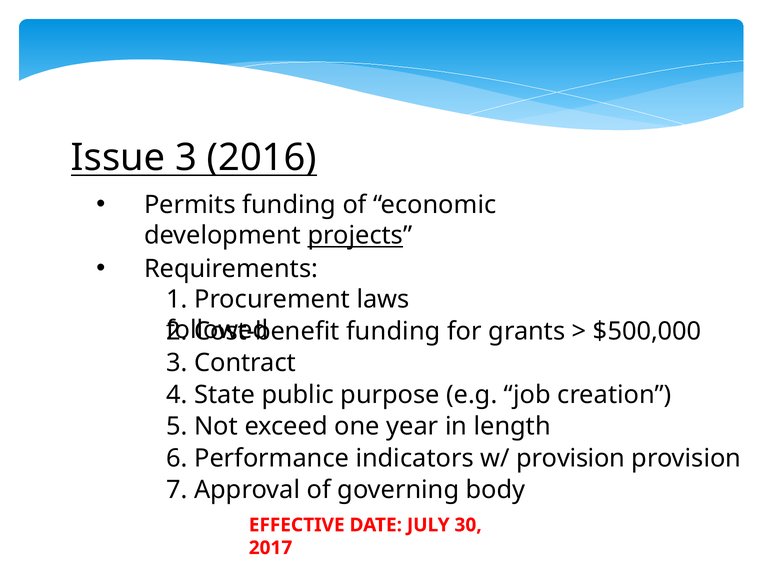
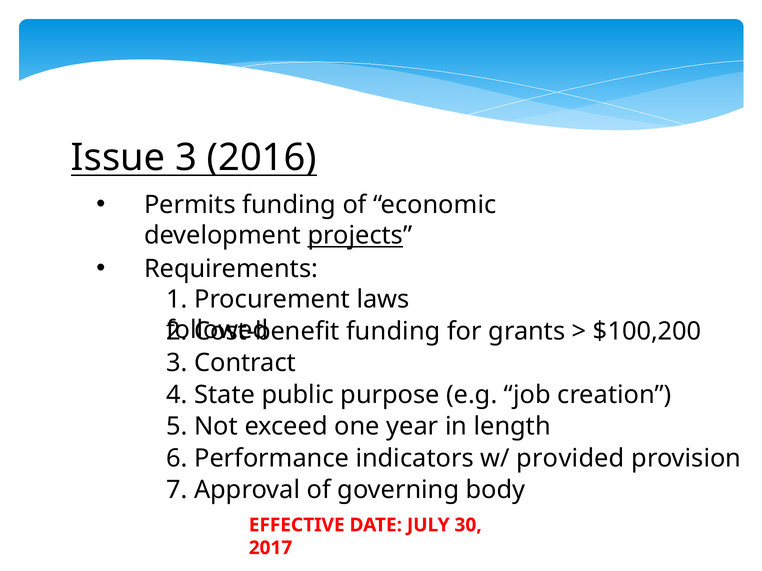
$500,000: $500,000 -> $100,200 (647, 332)
w/ provision: provision -> provided (570, 459)
